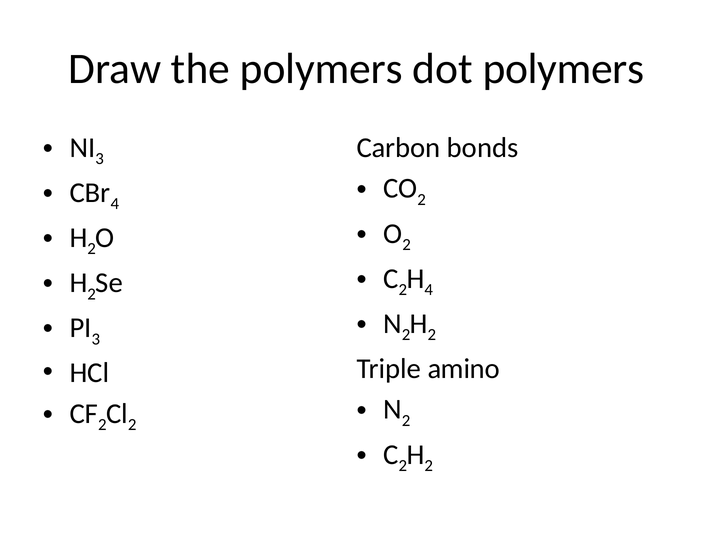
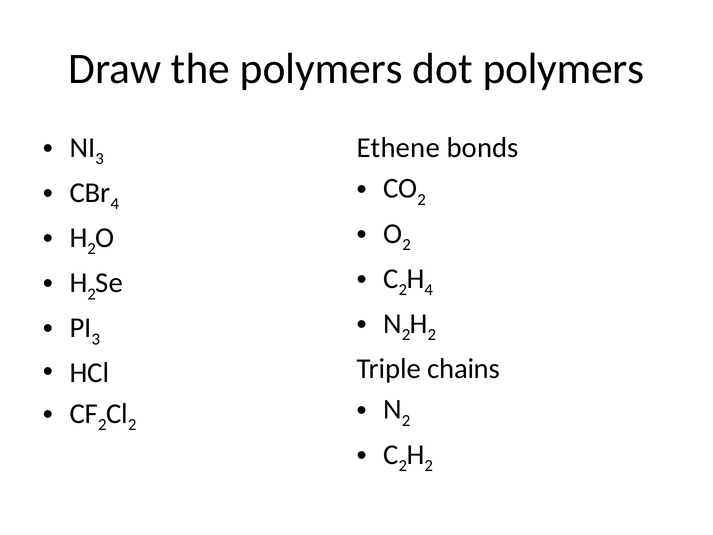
Carbon: Carbon -> Ethene (398, 148)
amino: amino -> chains (464, 368)
